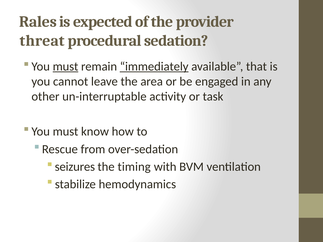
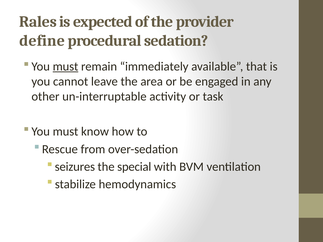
threat: threat -> define (42, 41)
immediately underline: present -> none (154, 67)
timing: timing -> special (134, 167)
